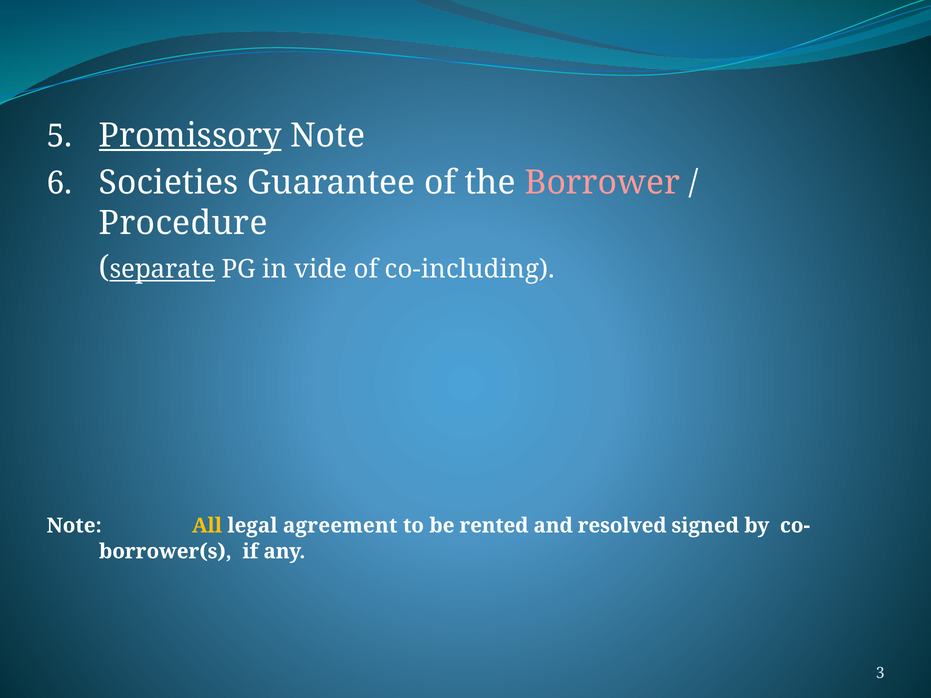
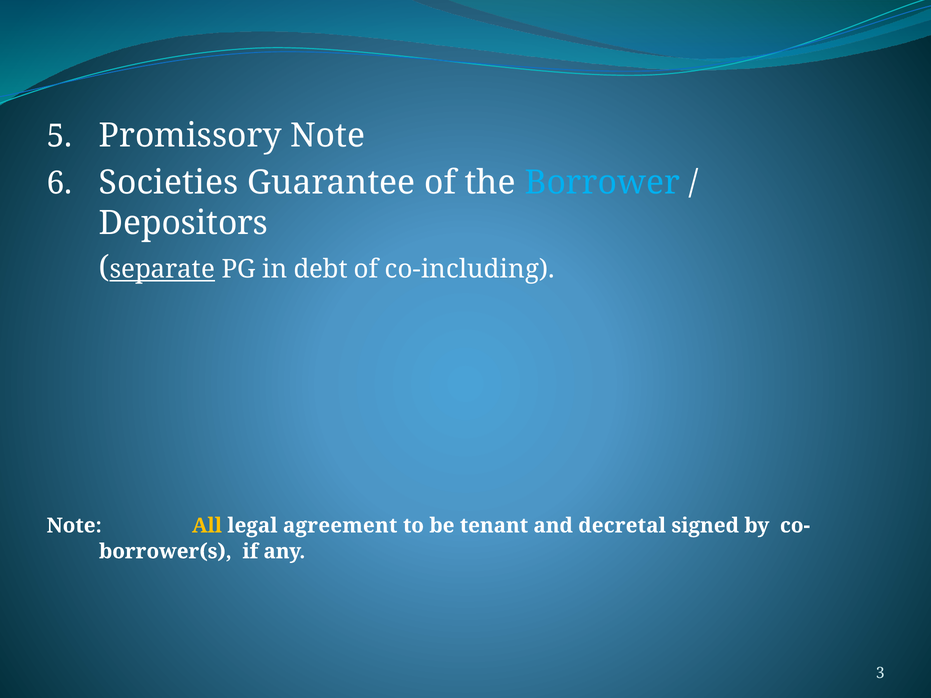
Promissory underline: present -> none (190, 136)
Borrower colour: pink -> light blue (602, 183)
Procedure: Procedure -> Depositors (184, 223)
vide: vide -> debt (321, 270)
rented: rented -> tenant (494, 526)
resolved: resolved -> decretal (622, 526)
